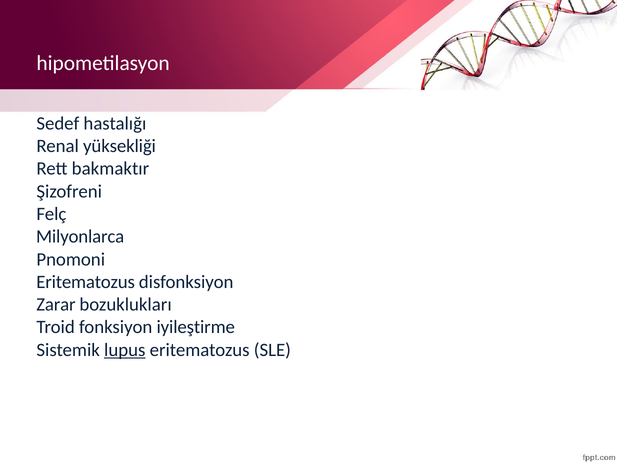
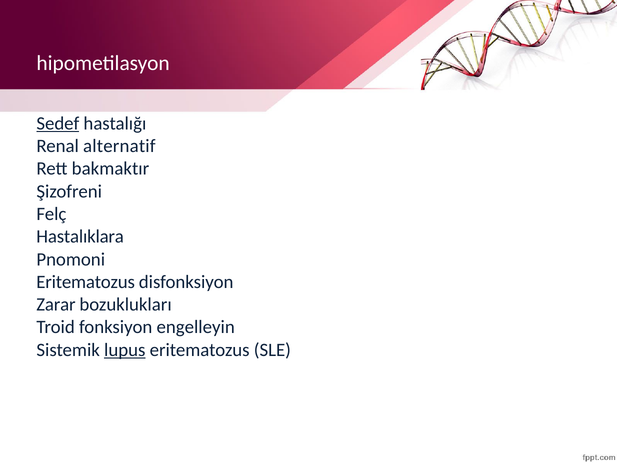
Sedef underline: none -> present (58, 123)
yüksekliği: yüksekliği -> alternatif (119, 146)
Milyonlarca: Milyonlarca -> Hastalıklara (80, 237)
iyileştirme: iyileştirme -> engelleyin (196, 327)
